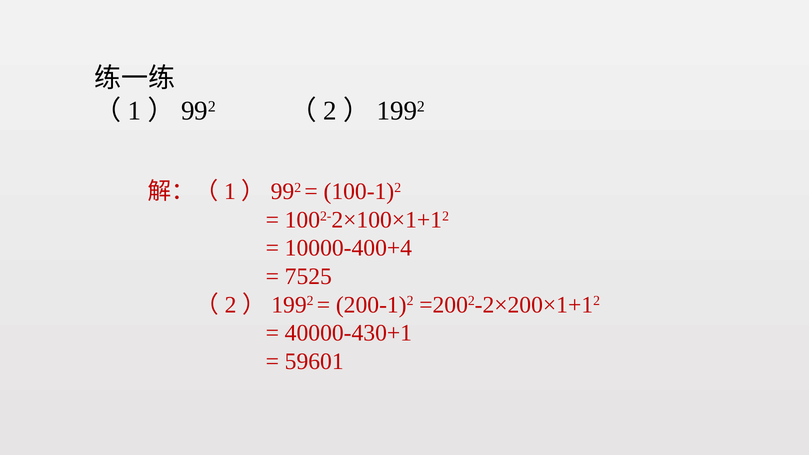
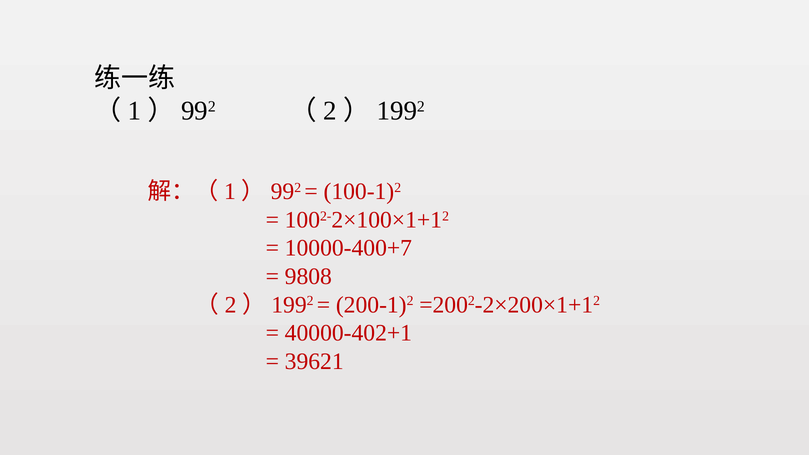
10000-400+4: 10000-400+4 -> 10000-400+7 (348, 248)
7525: 7525 -> 9808 (308, 277)
40000-430+1: 40000-430+1 -> 40000-402+1 (348, 333)
59601: 59601 -> 39621 (314, 361)
